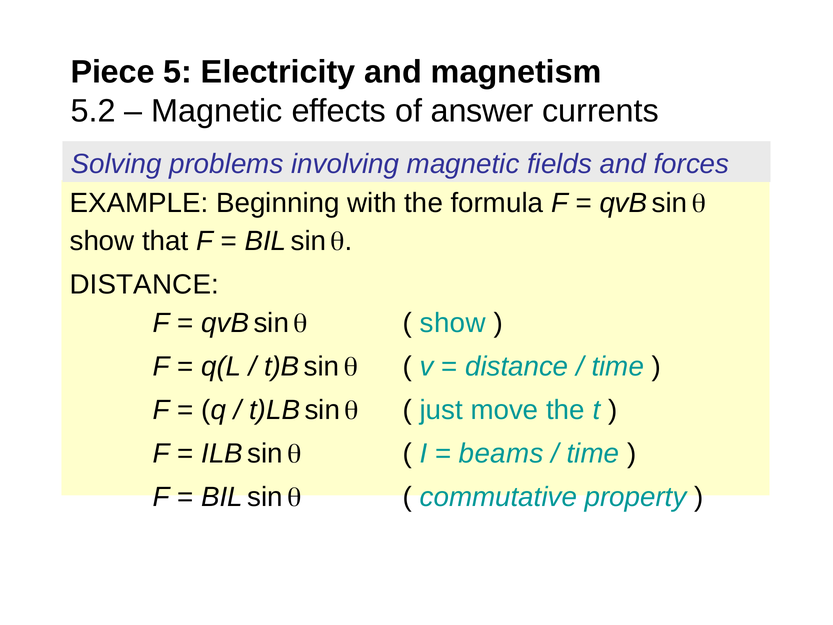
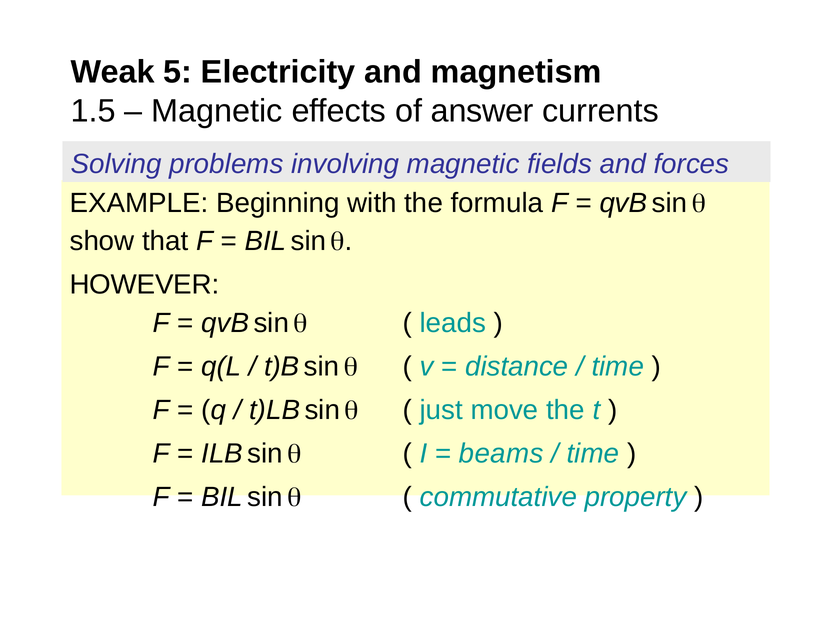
Piece: Piece -> Weak (113, 72)
5.2: 5.2 -> 1.5 (93, 111)
DISTANCE: DISTANCE -> HOWEVER (144, 284)
show: show -> leads (453, 323)
